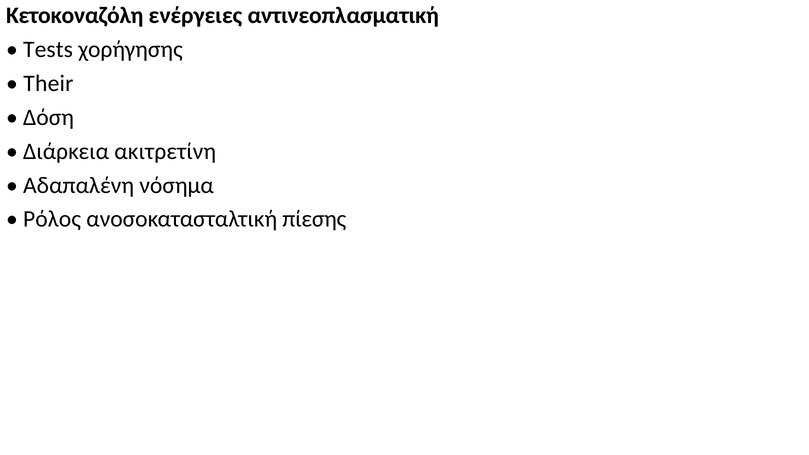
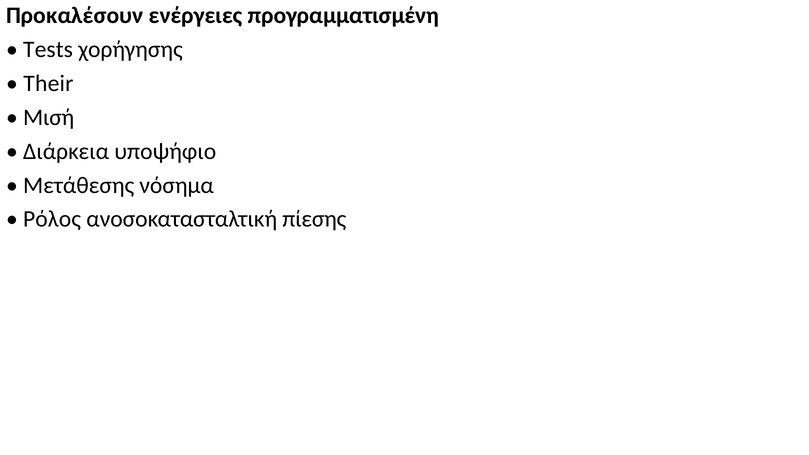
Κετοκοναζόλη: Κετοκοναζόλη -> Προκαλέσουν (75, 16)
αντινεοπλασματική: αντινεοπλασματική -> προγραμματισμένη (343, 16)
Δόση: Δόση -> Μισή (49, 117)
ακιτρετίνη: ακιτρετίνη -> υποψήφιο (165, 151)
Αδαπαλένη: Αδαπαλένη -> Μετάθεσης (79, 185)
